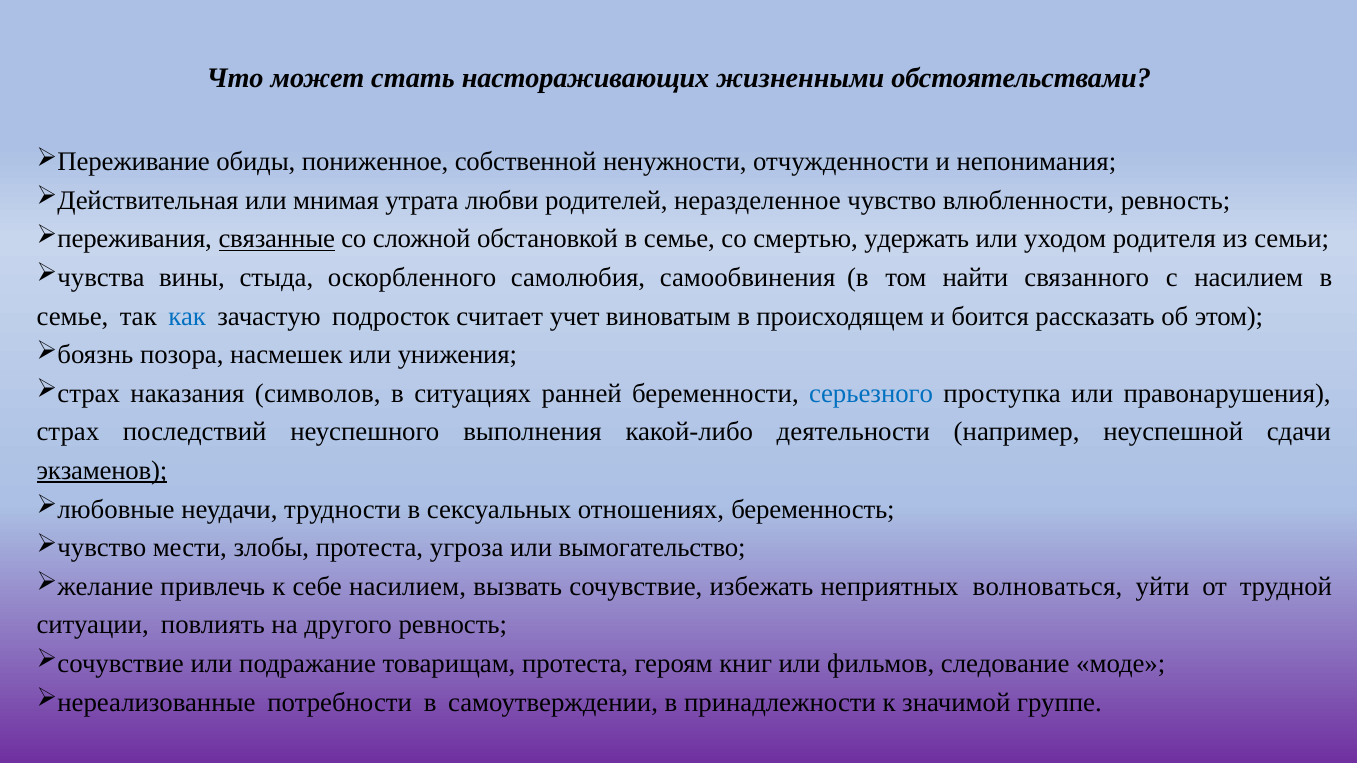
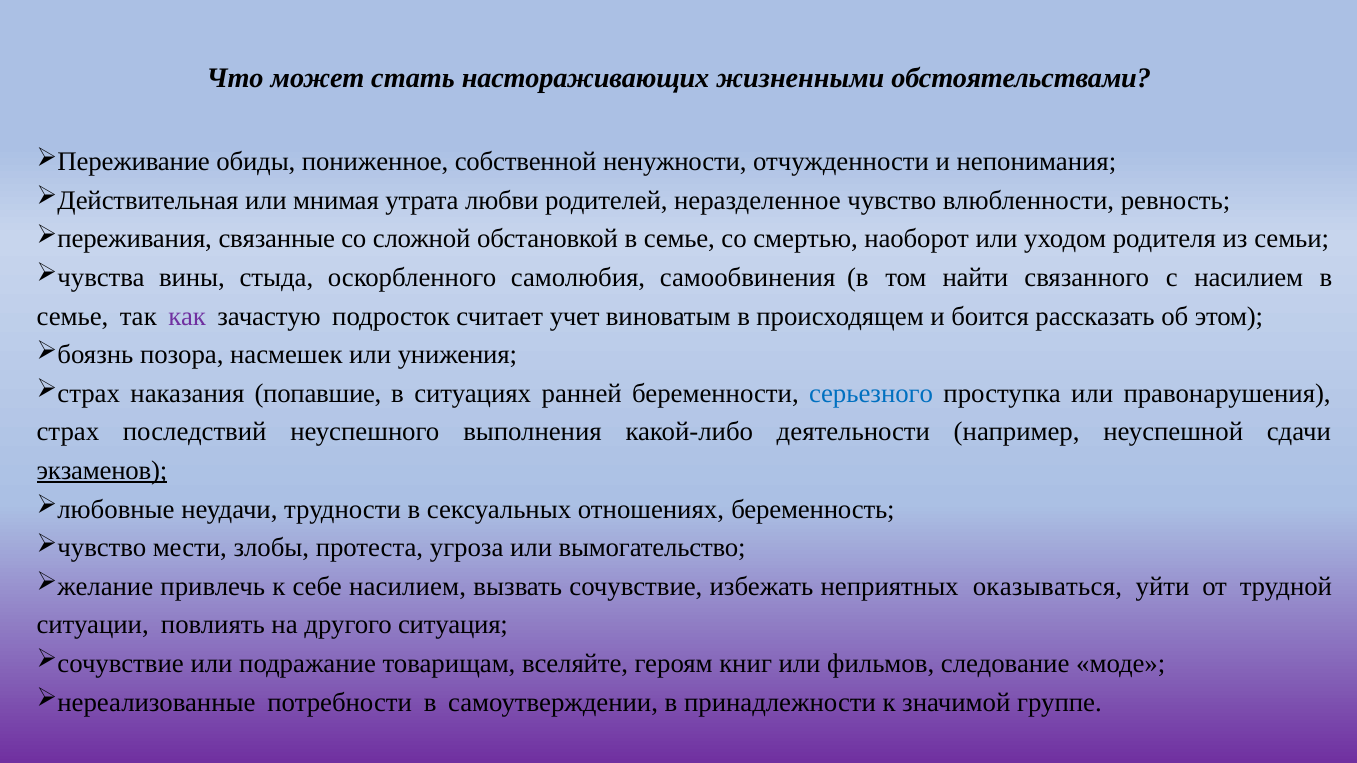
связанные underline: present -> none (277, 239)
удержать: удержать -> наоборот (917, 239)
как colour: blue -> purple (187, 316)
символов: символов -> попавшие (318, 394)
волноваться: волноваться -> оказываться (1047, 587)
другого ревность: ревность -> ситуация (453, 625)
товарищам протеста: протеста -> вселяйте (575, 664)
